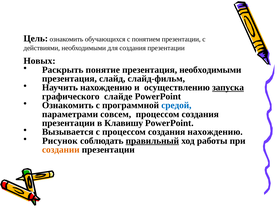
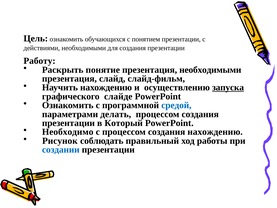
Новых: Новых -> Работу (40, 61)
совсем: совсем -> делать (116, 114)
Клавишу: Клавишу -> Который (124, 123)
Вызывается: Вызывается -> Необходимо (68, 132)
правильный underline: present -> none (152, 141)
создании colour: orange -> blue (61, 149)
